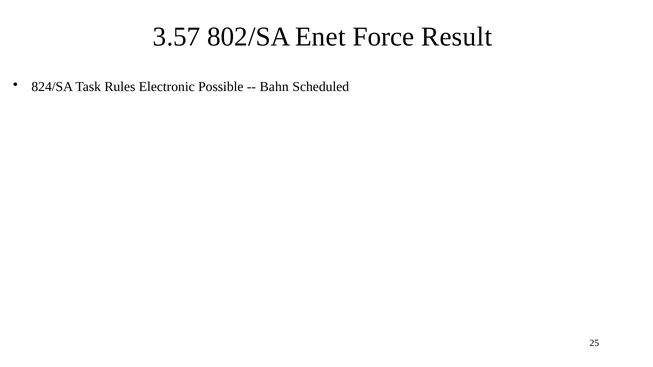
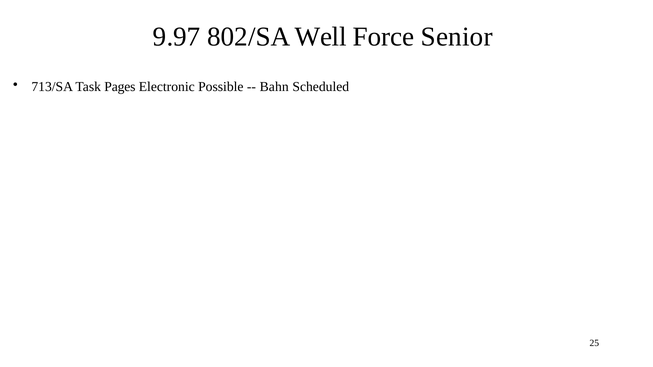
3.57: 3.57 -> 9.97 (177, 37)
Enet: Enet -> Well (321, 37)
Result: Result -> Senior (457, 37)
824/SA: 824/SA -> 713/SA (52, 87)
Rules: Rules -> Pages (120, 87)
